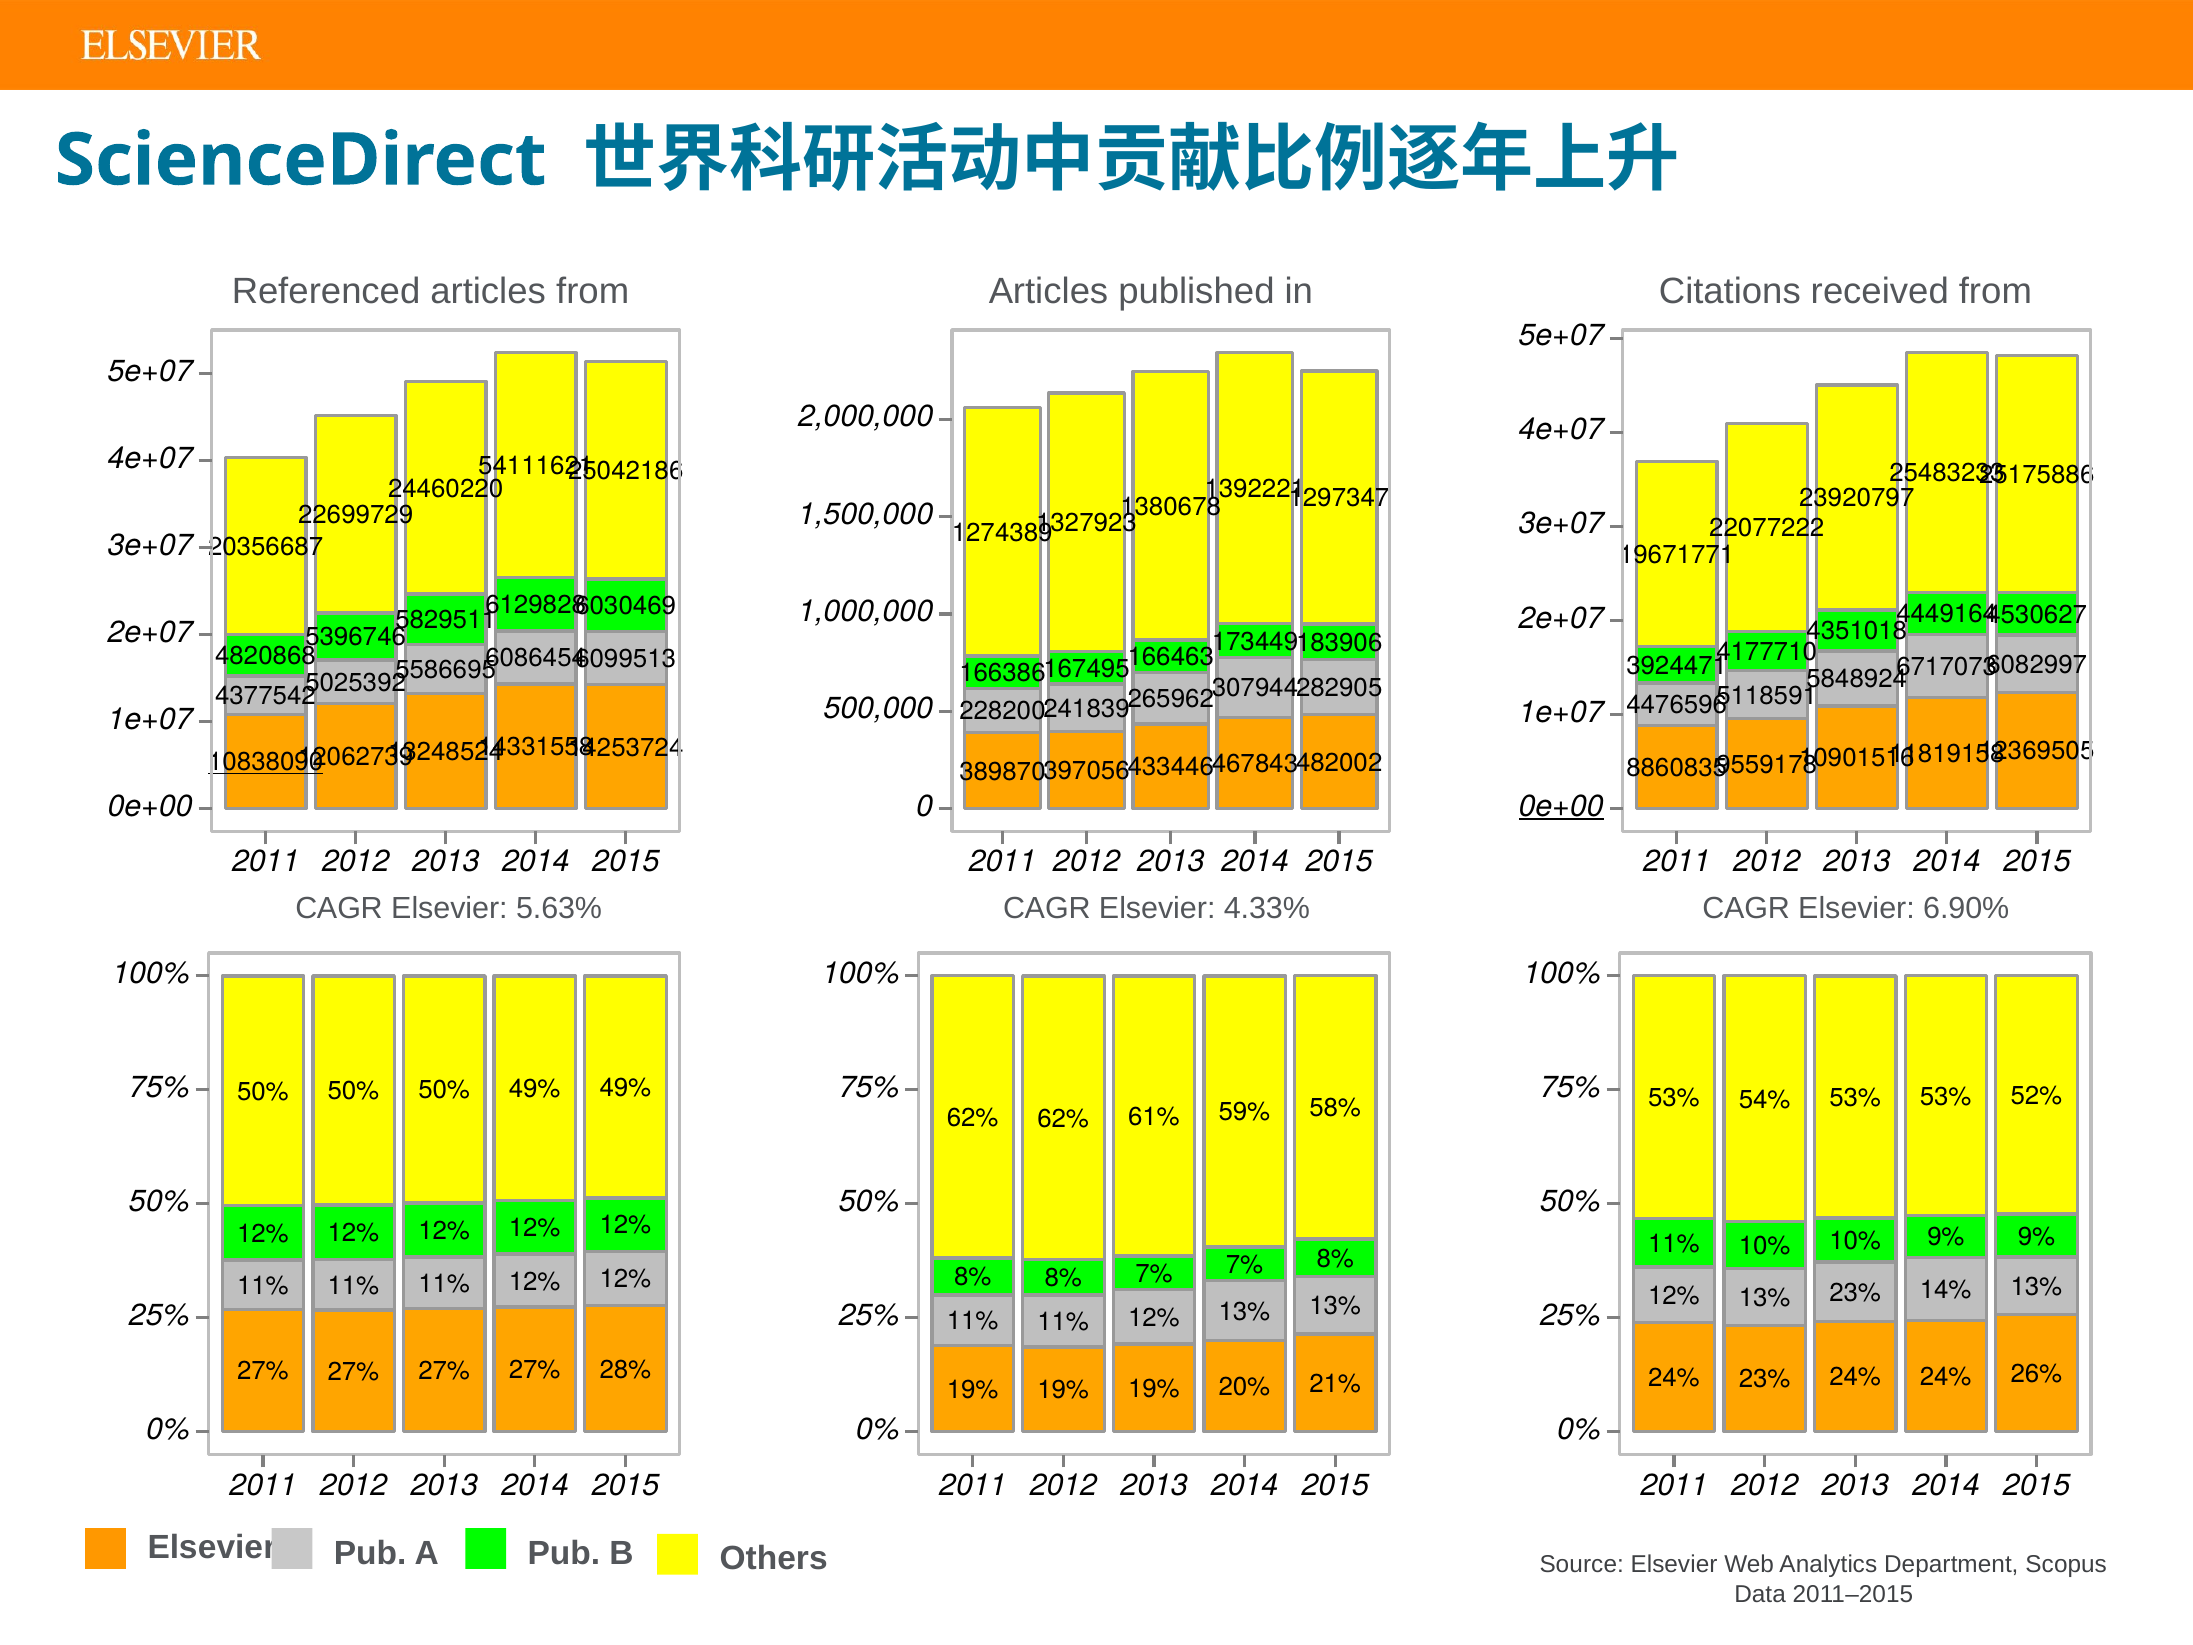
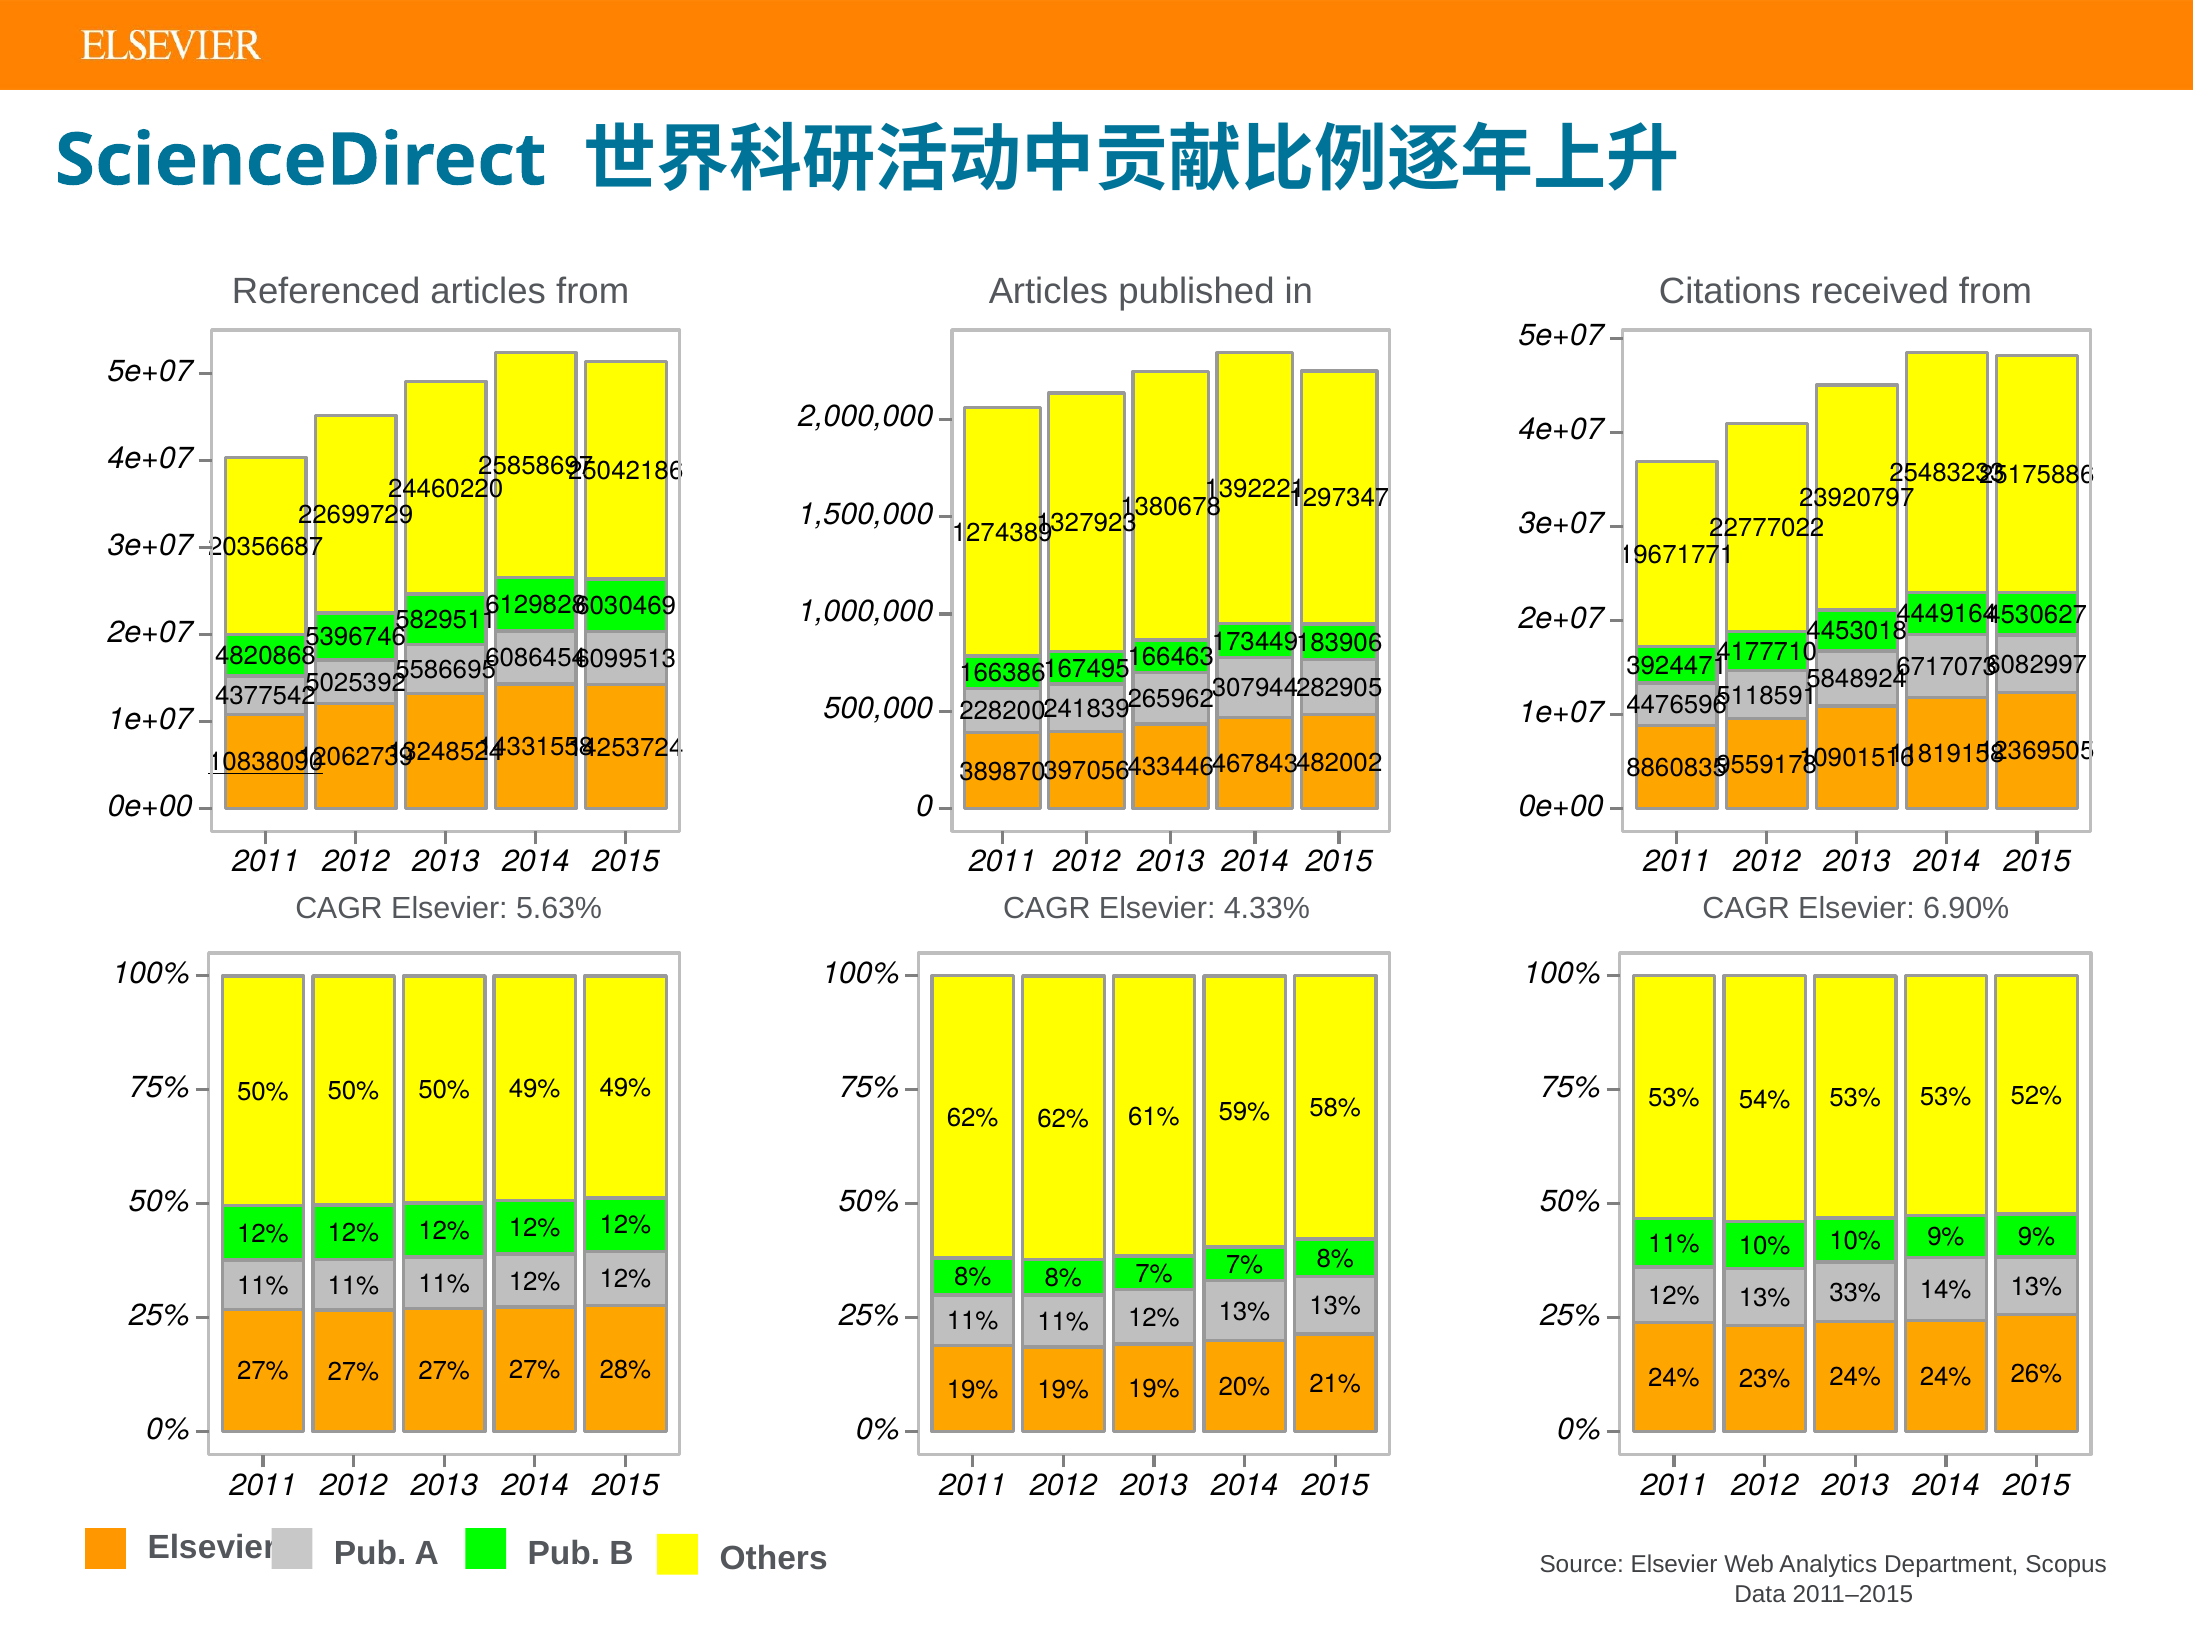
54111621: 54111621 -> 25858697 (536, 466)
22077222: 22077222 -> 22777022 (1767, 528)
4351018: 4351018 -> 4453018 (1857, 631)
0e+00 underline: present -> none (1561, 806)
23%: 23% -> 33% (1855, 1292)
